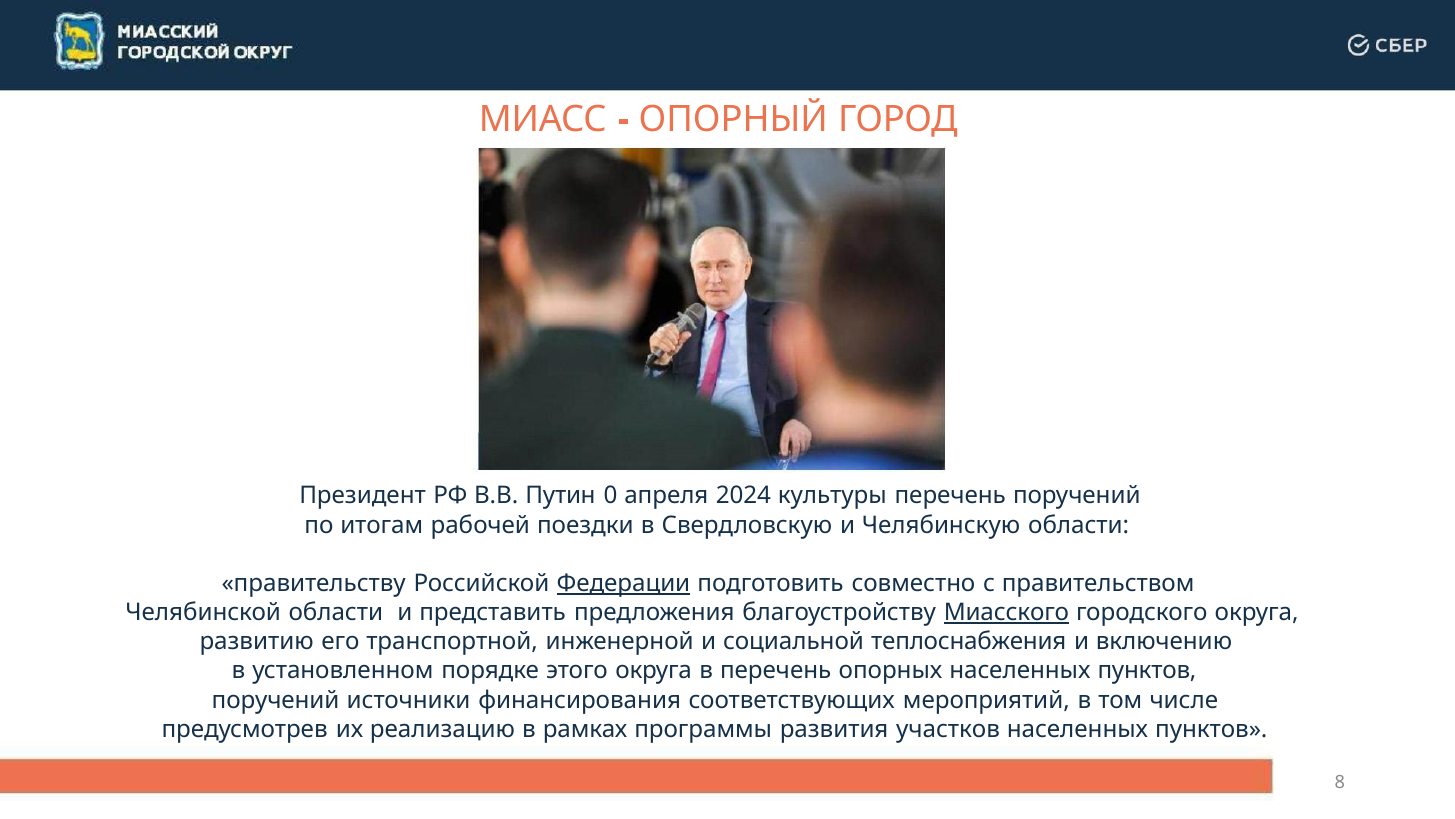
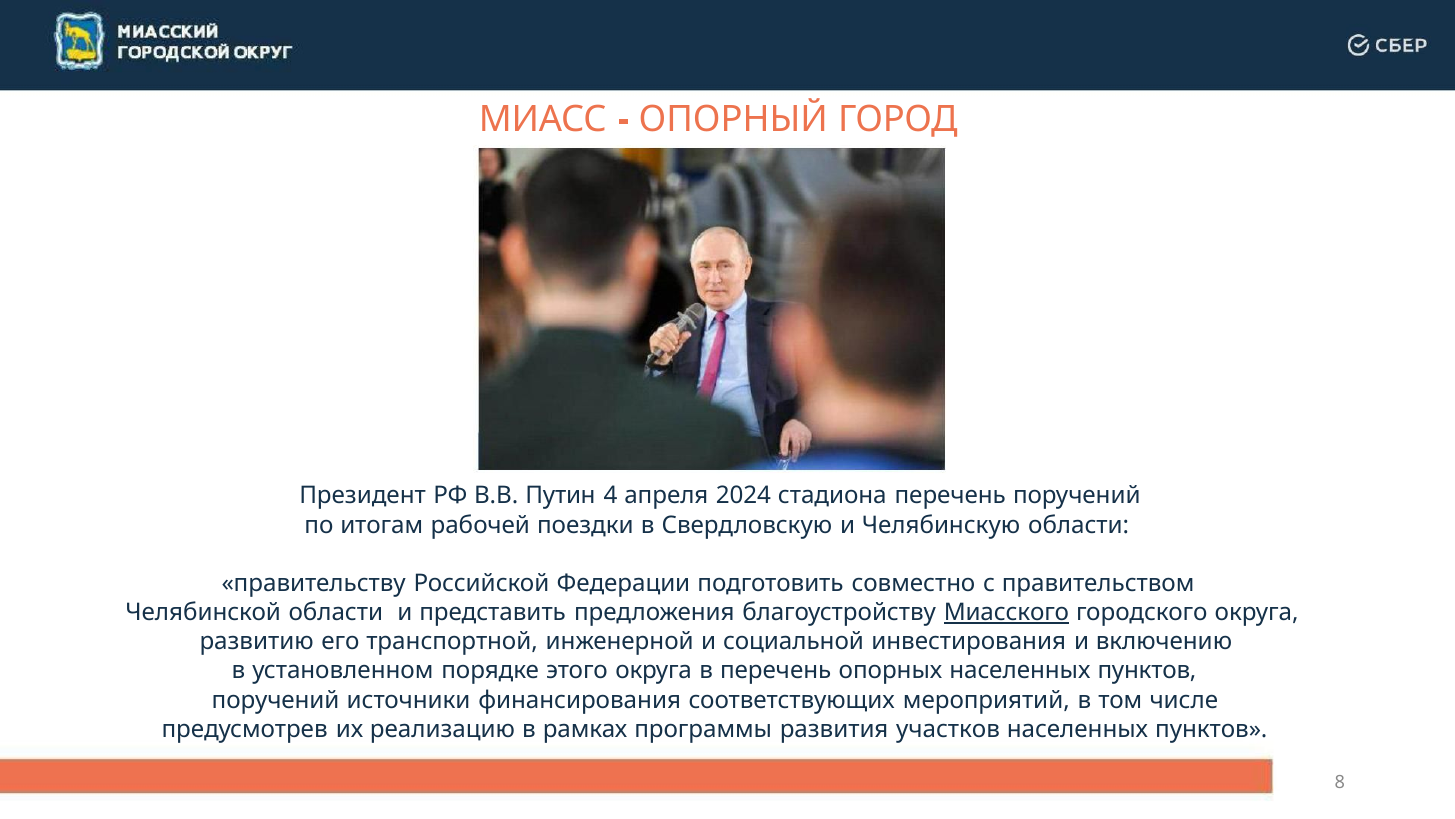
0: 0 -> 4 (611, 496)
культуры: культуры -> стадиона (832, 496)
Федерации underline: present -> none (623, 583)
теплоснабжения: теплоснабжения -> инвестирования (969, 641)
